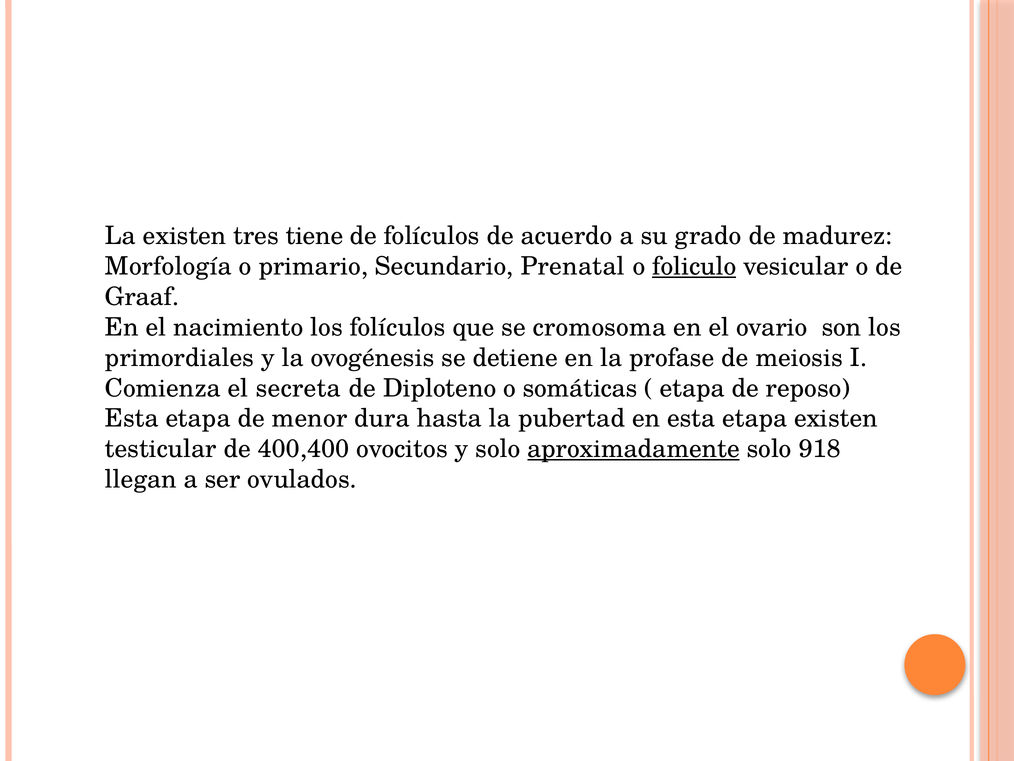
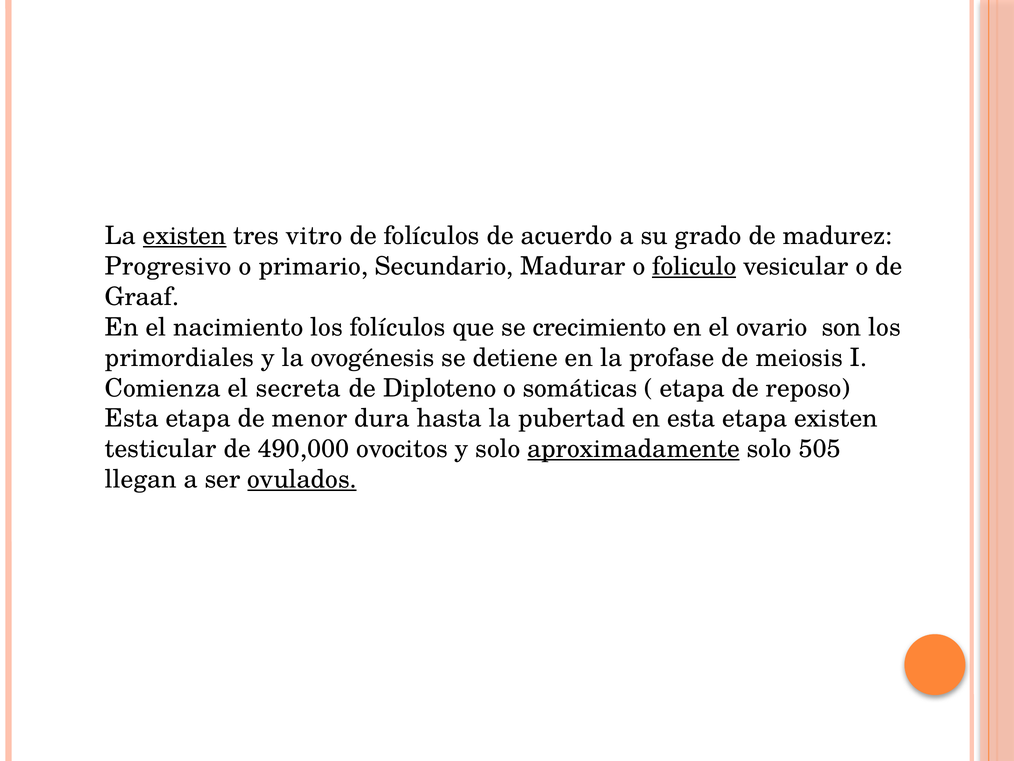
existen underline: none -> present (185, 236)
tiene: tiene -> vitro (314, 236)
Morfología: Morfología -> Progresivo (168, 266)
Prenatal: Prenatal -> Madurar (573, 266)
cromosoma: cromosoma -> crecimiento (600, 327)
400,400: 400,400 -> 490,000 (304, 449)
918: 918 -> 505 (820, 449)
ovulados underline: none -> present (302, 479)
